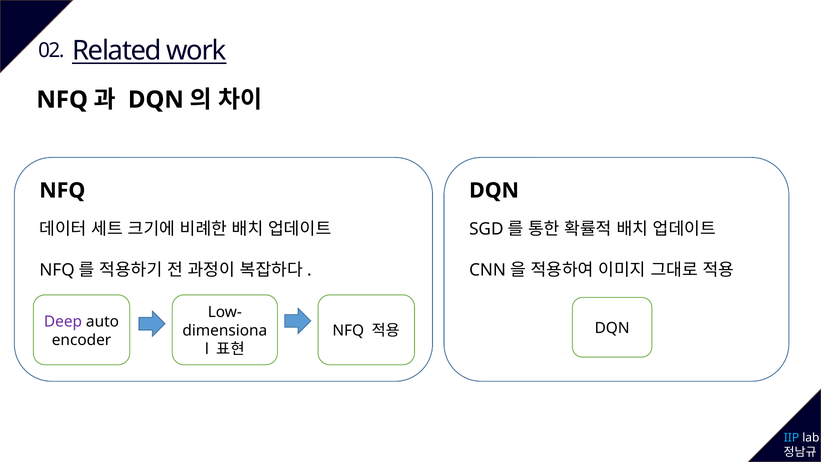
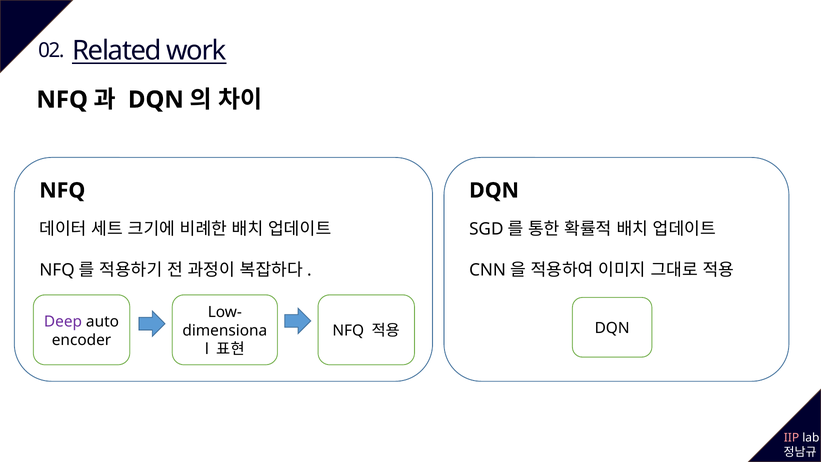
IIP colour: light blue -> pink (791, 438)
